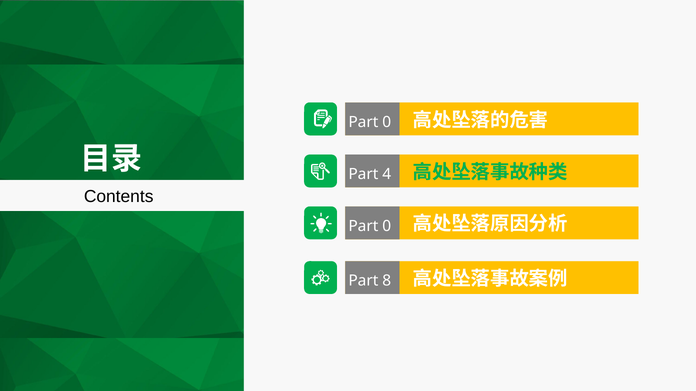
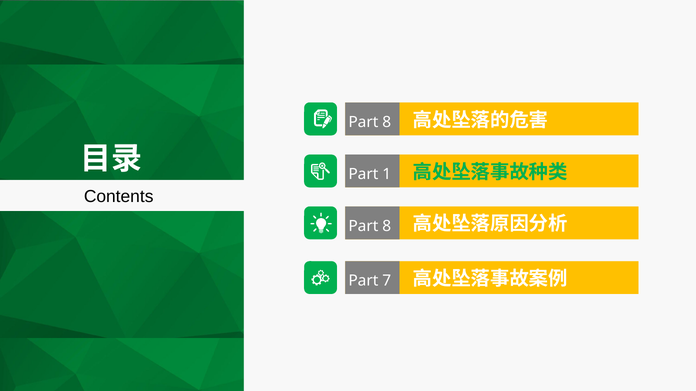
0: 0 -> 8 (387, 122)
4: 4 -> 1 (387, 175)
0: 0 -> 8 (387, 226)
8: 8 -> 7 (387, 281)
